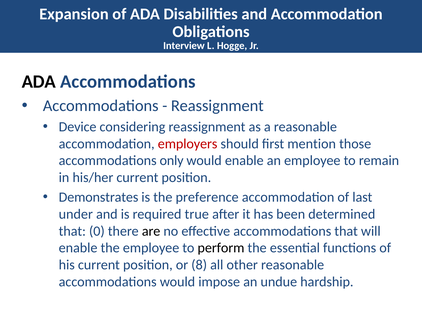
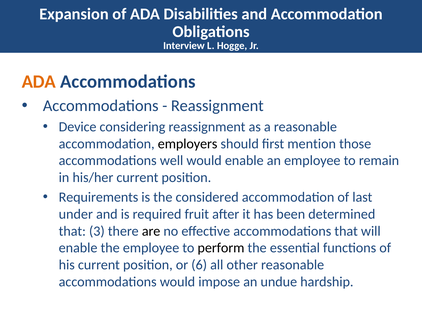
ADA colour: black -> orange (39, 82)
employers colour: red -> black (188, 144)
only: only -> well (172, 160)
Demonstrates: Demonstrates -> Requirements (99, 197)
preference: preference -> considered (207, 197)
true: true -> fruit (197, 214)
0: 0 -> 3 (97, 231)
8: 8 -> 6 (199, 264)
